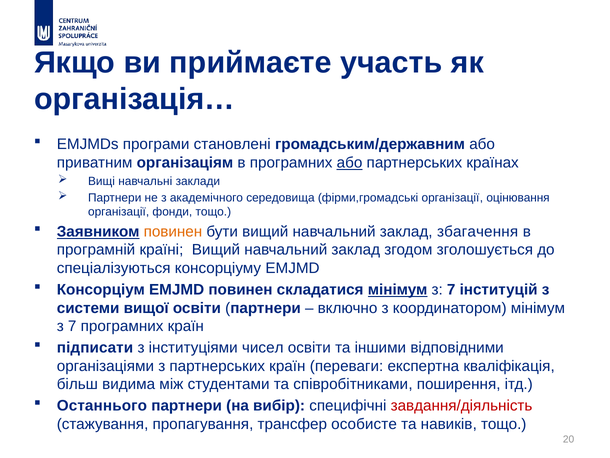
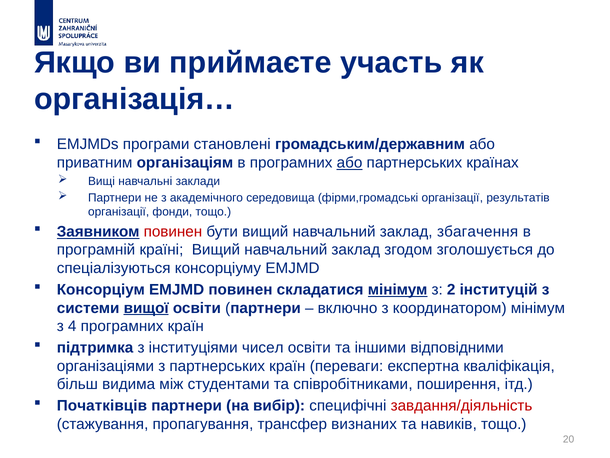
оцінювання: оцінювання -> результатів (518, 198)
повинен colour: orange -> red (173, 231)
складатися мінімум з 7: 7 -> 2 (451, 289)
вищої underline: none -> present (146, 308)
7: 7 -> 4 (72, 326)
підписати: підписати -> підтримка (95, 347)
Останнього: Останнього -> Початківців (102, 405)
особисте: особисте -> визнаних (364, 424)
